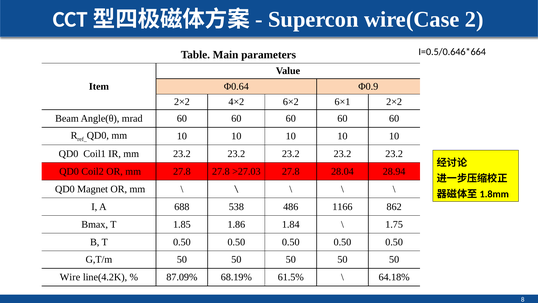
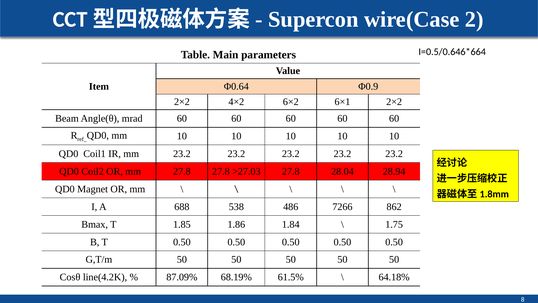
1166: 1166 -> 7266 (342, 206)
Wire: Wire -> Cosθ (70, 277)
